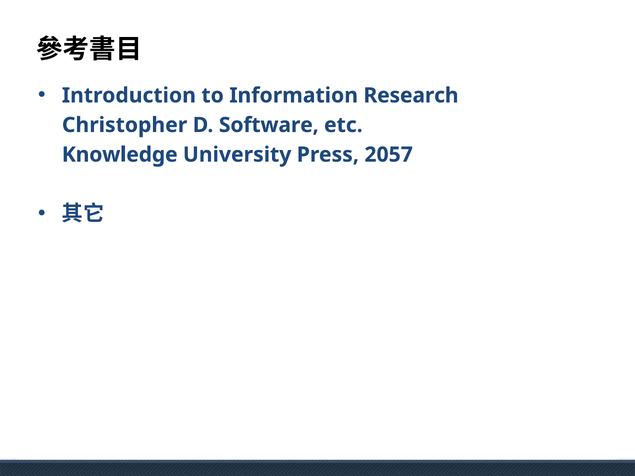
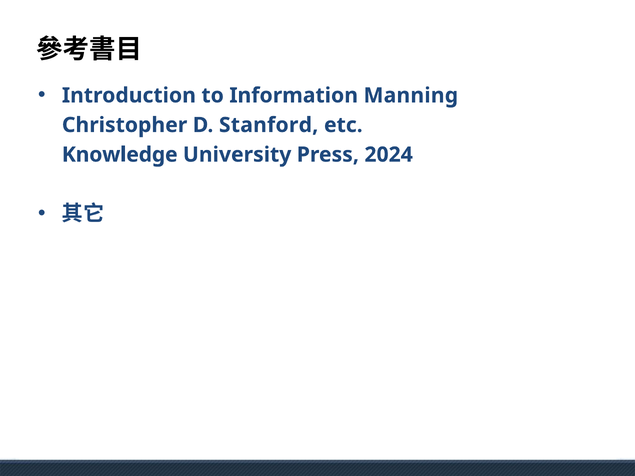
Research: Research -> Manning (411, 96)
Software: Software -> Stanford (269, 125)
2057: 2057 -> 2024 (389, 155)
